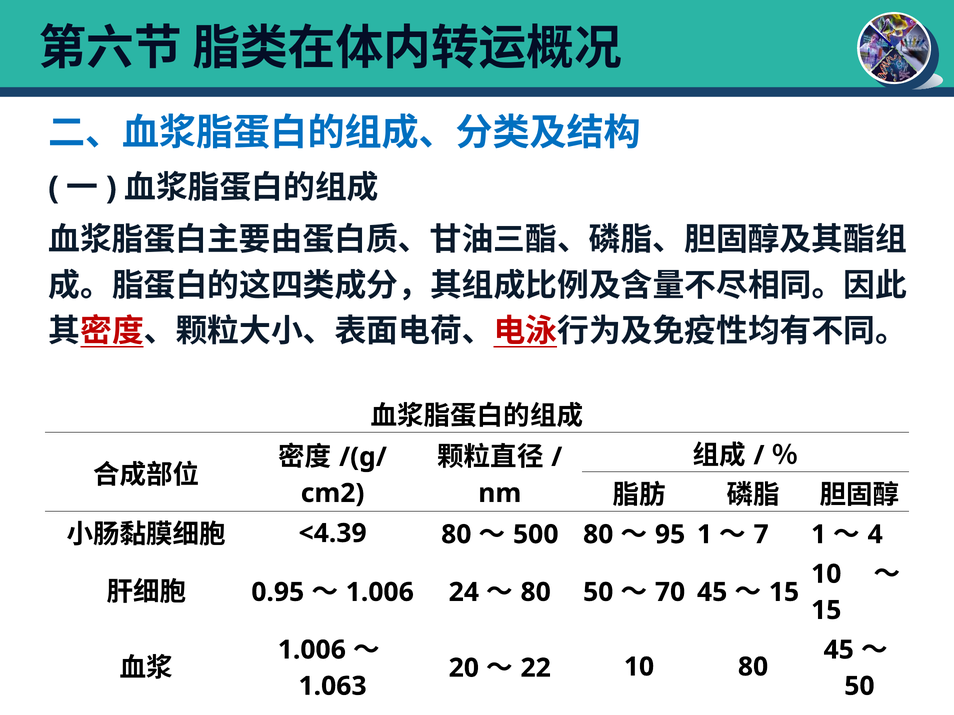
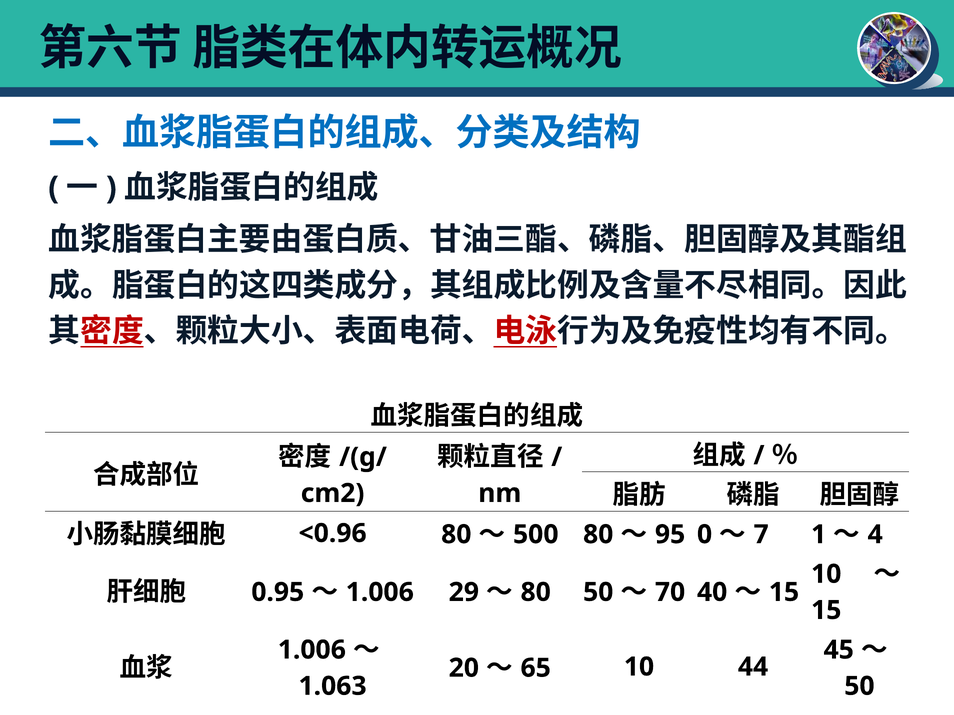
<4.39: <4.39 -> <0.96 (333, 534)
1: 1 -> 0 (705, 535)
24: 24 -> 29 (464, 593)
45: 45 -> 40 (712, 593)
22: 22 -> 65 (536, 668)
10 80: 80 -> 44 (753, 667)
